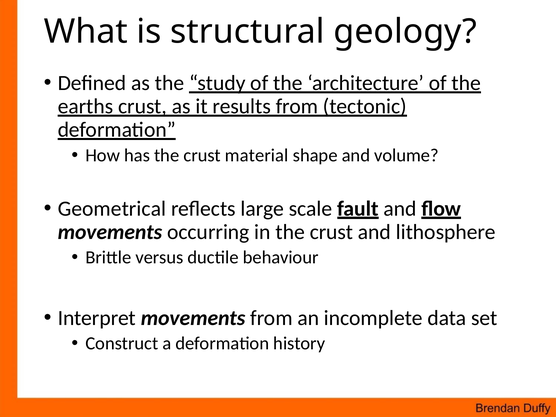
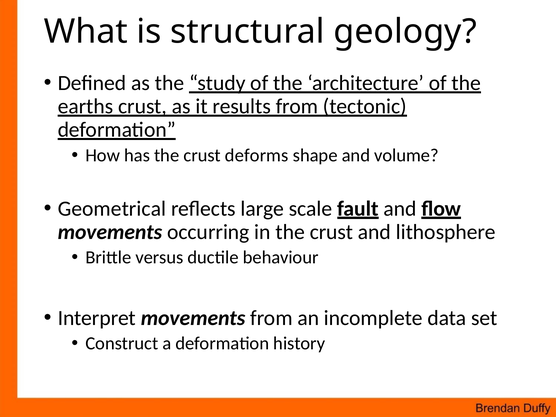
material: material -> deforms (257, 155)
